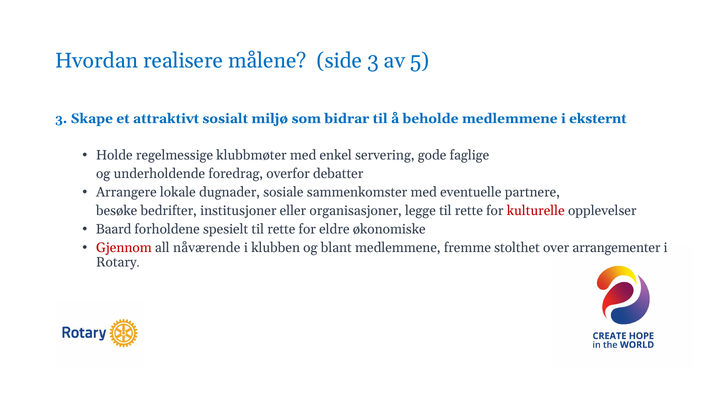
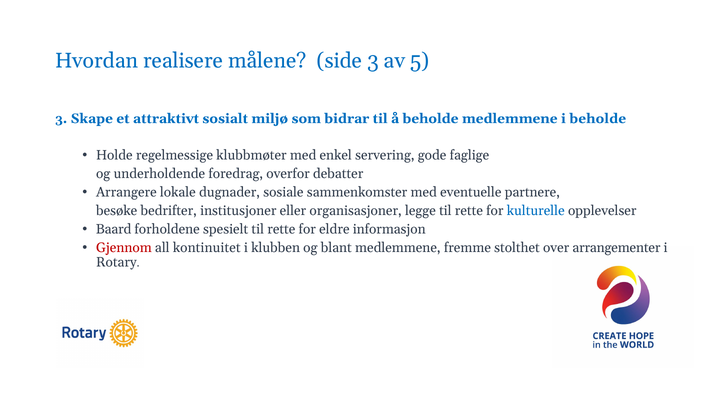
i eksternt: eksternt -> beholde (598, 119)
kulturelle colour: red -> blue (536, 211)
økonomiske: økonomiske -> informasjon (389, 229)
nåværende: nåværende -> kontinuitet (207, 248)
